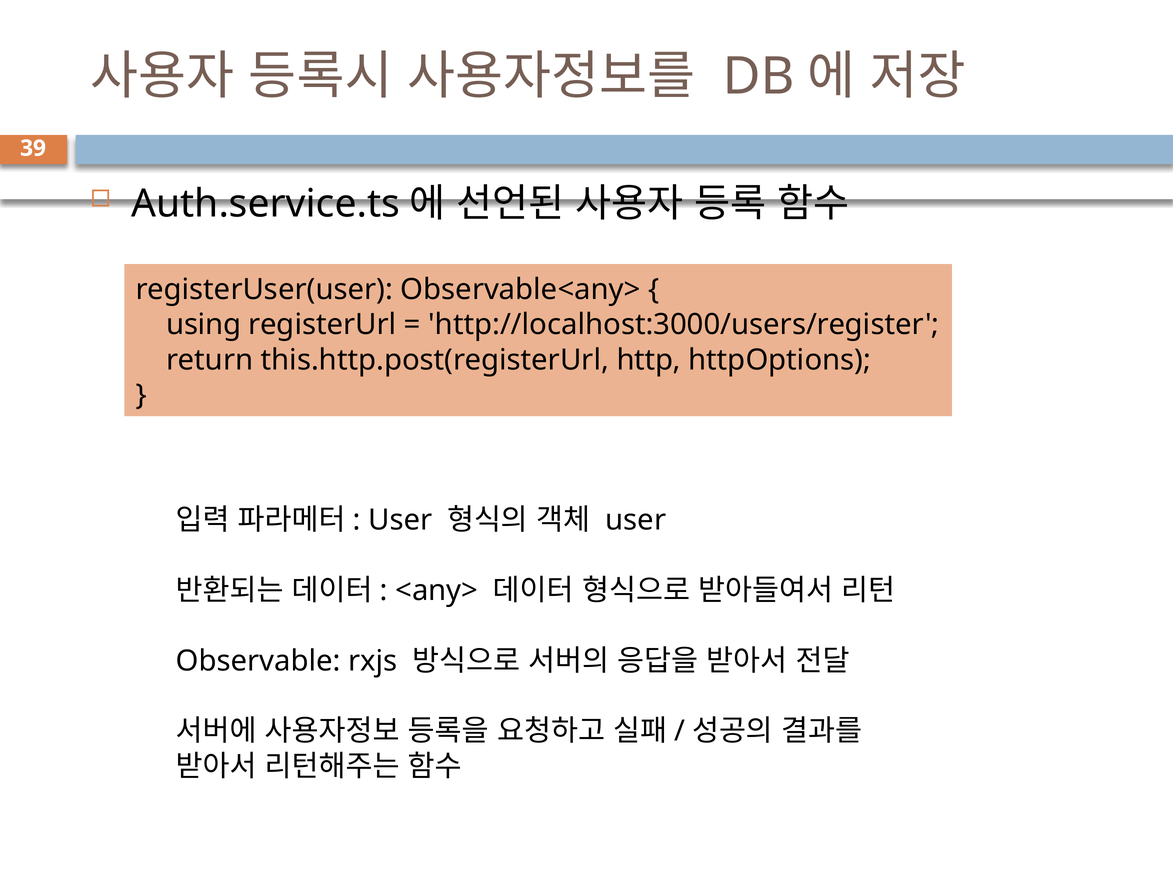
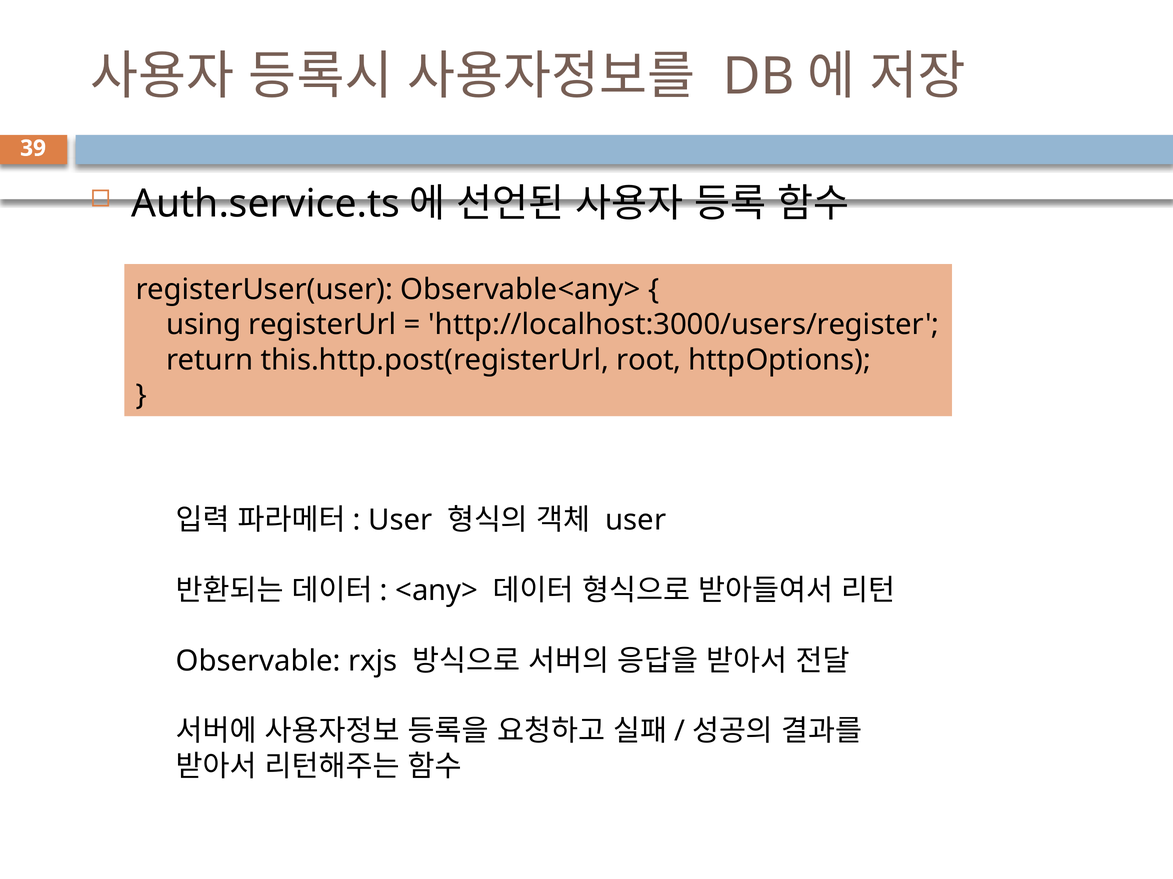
http: http -> root (649, 360)
